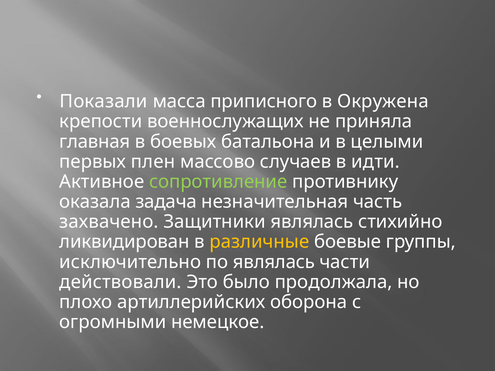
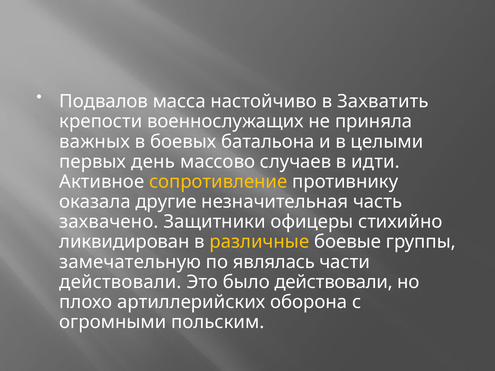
Показали: Показали -> Подвалов (104, 102)
приписного: приписного -> настойчиво (264, 102)
Окружена: Окружена -> Захватить (383, 102)
главная: главная -> важных (95, 142)
плен: плен -> день (153, 162)
сопротивление colour: light green -> yellow (218, 182)
задача: задача -> другие (166, 202)
Защитники являлась: являлась -> офицеры (312, 222)
исключительно: исключительно -> замечательную (130, 262)
было продолжала: продолжала -> действовали (334, 282)
немецкое: немецкое -> польским (218, 322)
